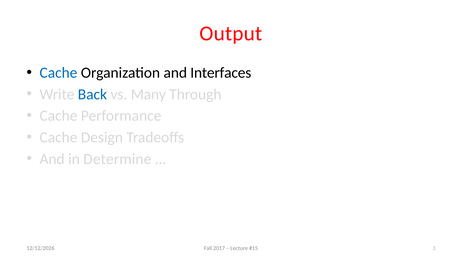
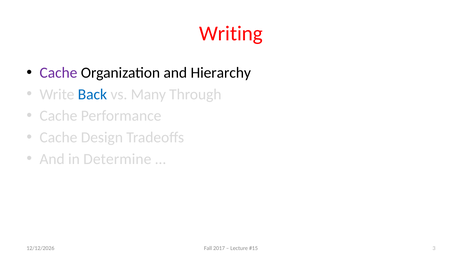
Output: Output -> Writing (231, 34)
Cache colour: blue -> purple (58, 73)
Interfaces: Interfaces -> Hierarchy (221, 73)
